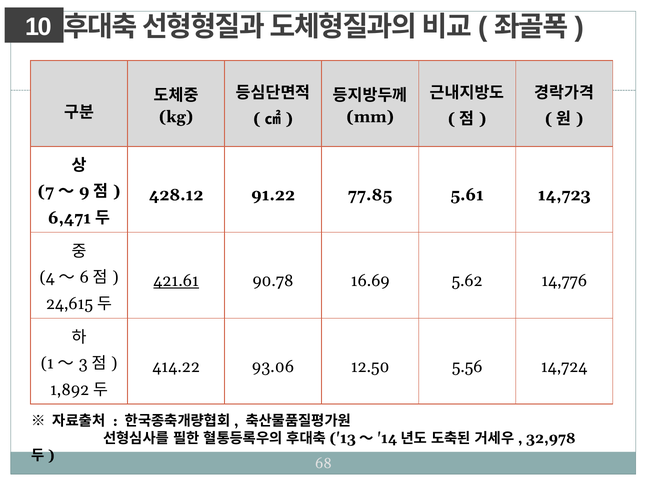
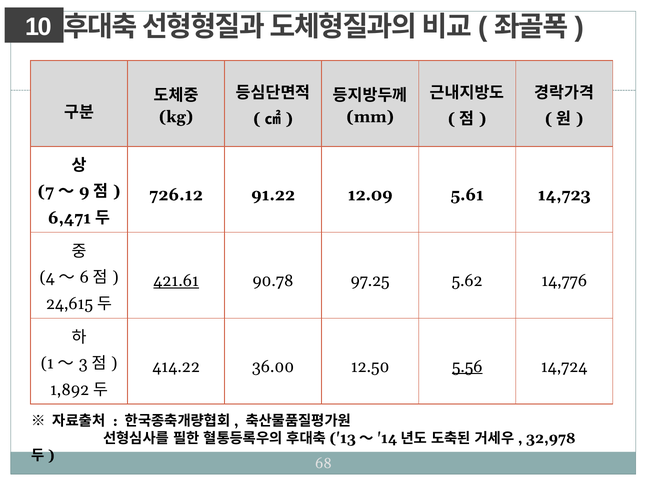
428.12: 428.12 -> 726.12 (176, 195)
77.85: 77.85 -> 12.09 (370, 195)
16.69: 16.69 -> 97.25 (370, 281)
93.06: 93.06 -> 36.00 (273, 367)
5.56 underline: none -> present (467, 367)
